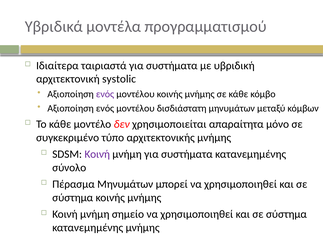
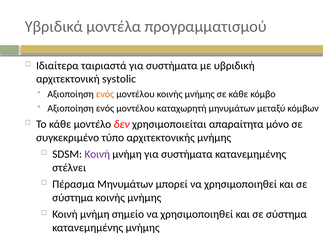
ενός colour: purple -> orange (105, 94)
δισδιάστατη: δισδιάστατη -> καταχωρητή (182, 108)
σύνολο: σύνολο -> στέλνει (69, 168)
